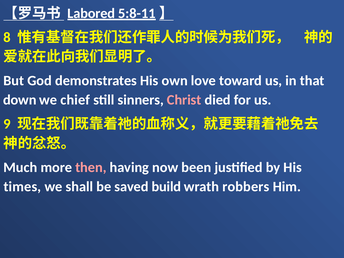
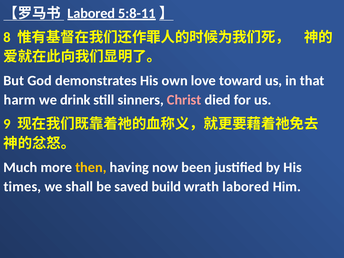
down: down -> harm (20, 100)
chief: chief -> drink (75, 100)
then colour: pink -> yellow (91, 167)
wrath robbers: robbers -> labored (246, 187)
